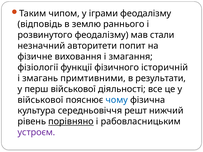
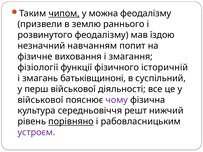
чипом underline: none -> present (64, 13)
іграми: іграми -> можна (103, 13)
відповідь: відповідь -> призвели (40, 24)
стали: стали -> їздою (162, 35)
авторитети: авторитети -> навчанням (92, 46)
примтивними: примтивними -> батьківщиноні (93, 78)
результати: результати -> суспільний (161, 78)
чому colour: blue -> purple (117, 100)
